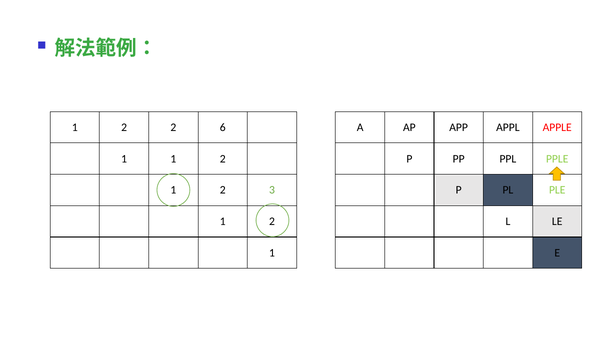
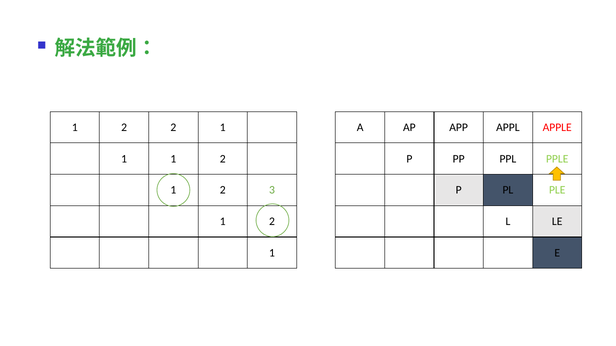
2 2 6: 6 -> 1 (223, 128)
